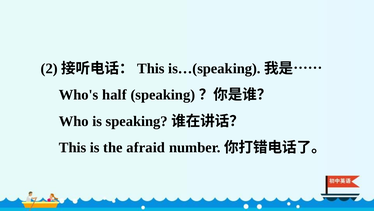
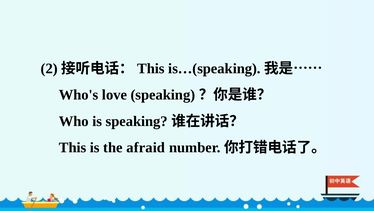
half: half -> love (114, 95)
